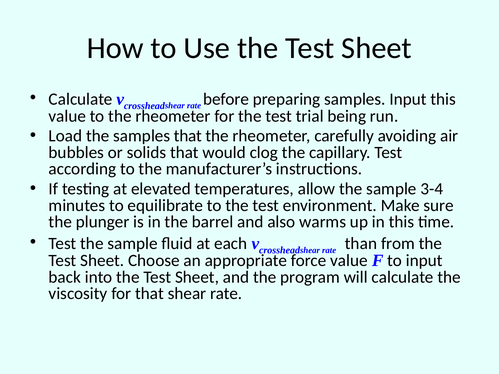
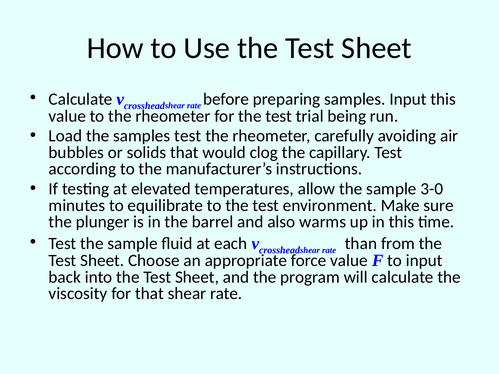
samples that: that -> test (188, 136)
3-4: 3-4 -> 3-0 (432, 189)
